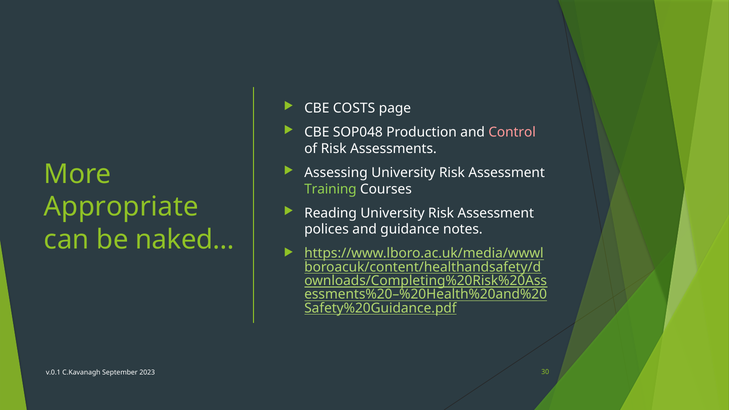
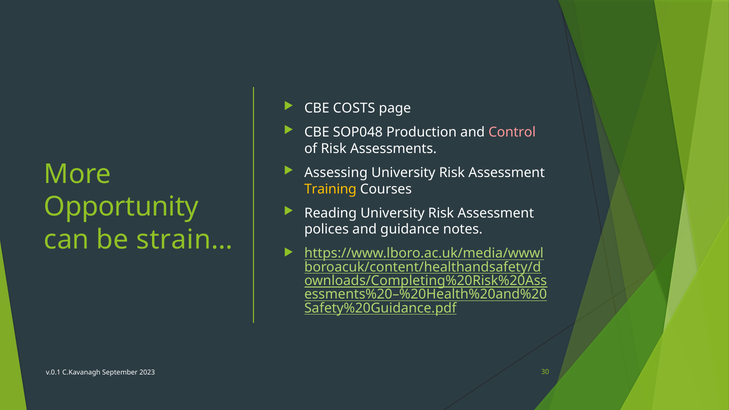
Training colour: light green -> yellow (330, 189)
Appropriate: Appropriate -> Opportunity (121, 207)
naked…: naked… -> strain… (185, 240)
